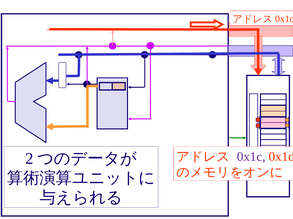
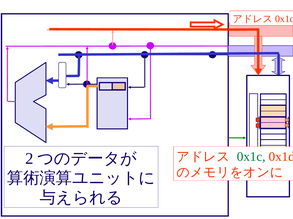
0x1c colour: purple -> green (251, 157)
